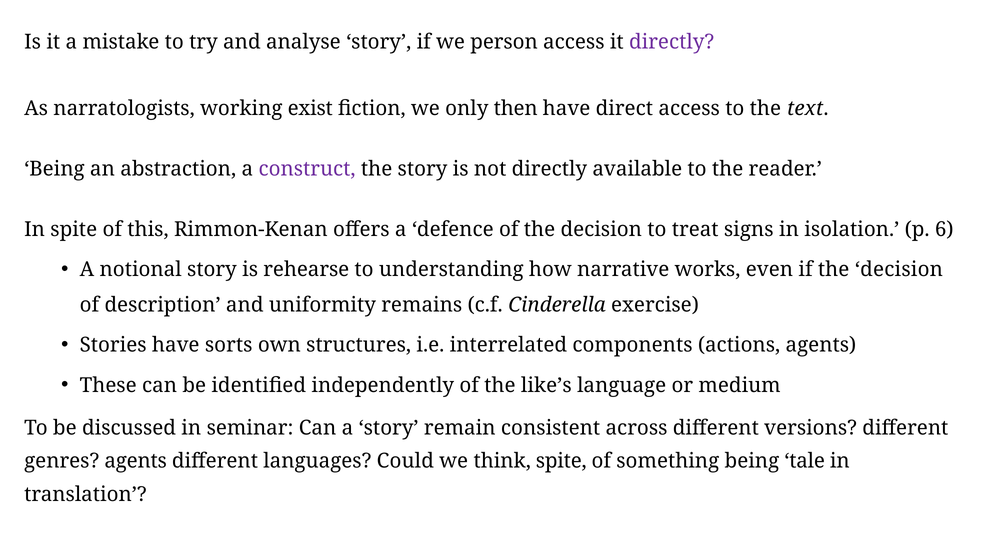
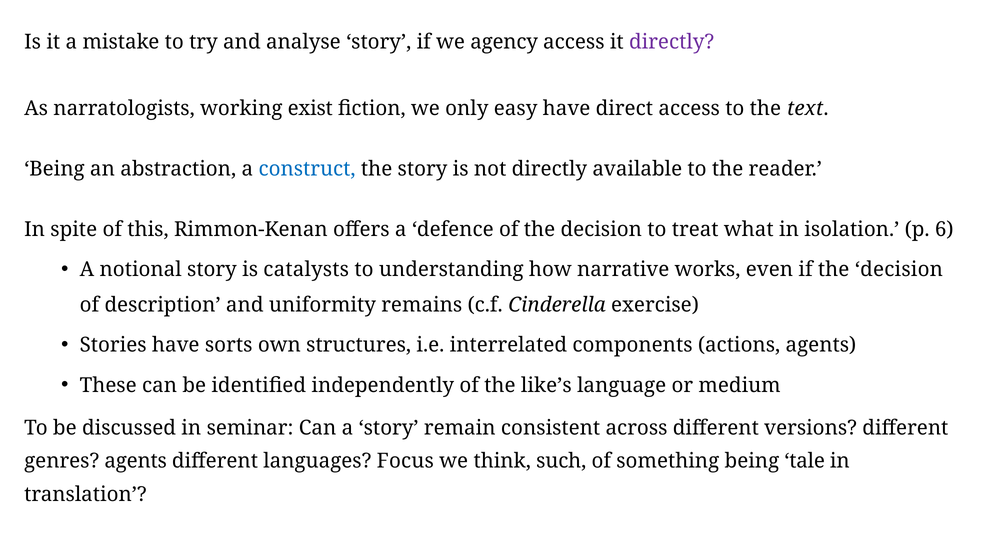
person: person -> agency (504, 42)
then: then -> easy (516, 108)
construct colour: purple -> blue (307, 169)
signs: signs -> what (749, 230)
rehearse: rehearse -> catalysts (306, 270)
Could: Could -> Focus (405, 461)
think spite: spite -> such (561, 461)
